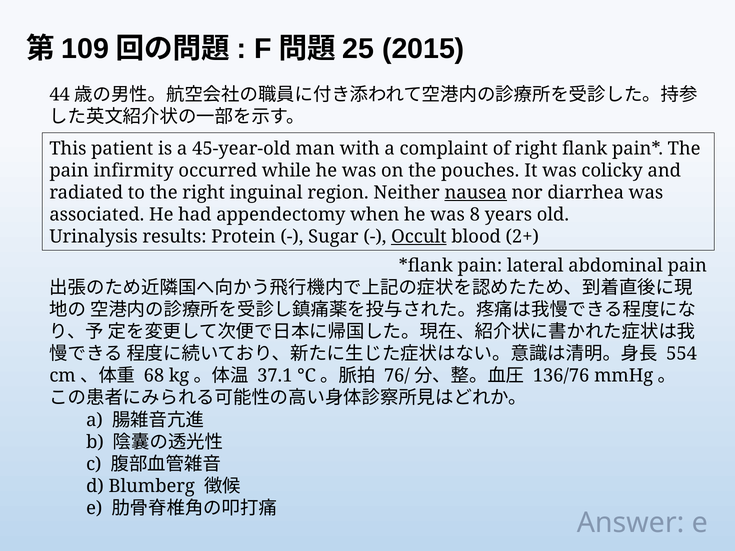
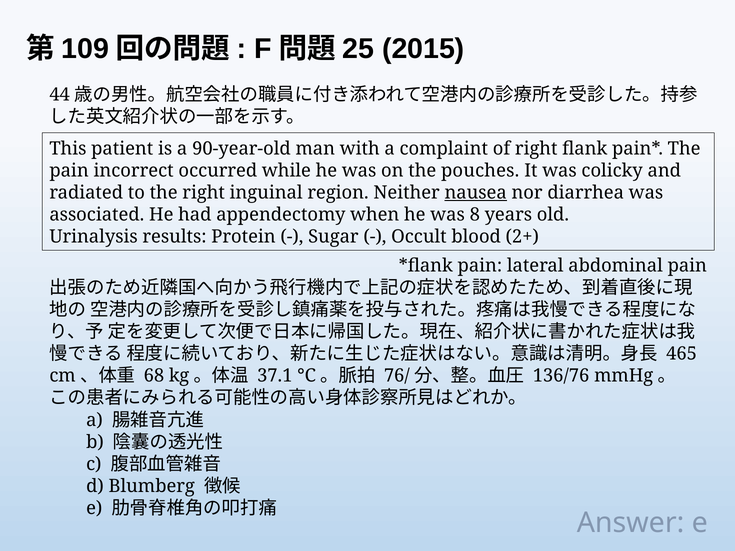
45-year-old: 45-year-old -> 90-year-old (241, 149)
infirmity: infirmity -> incorrect (134, 171)
Occult underline: present -> none (419, 237)
554: 554 -> 465 (682, 354)
